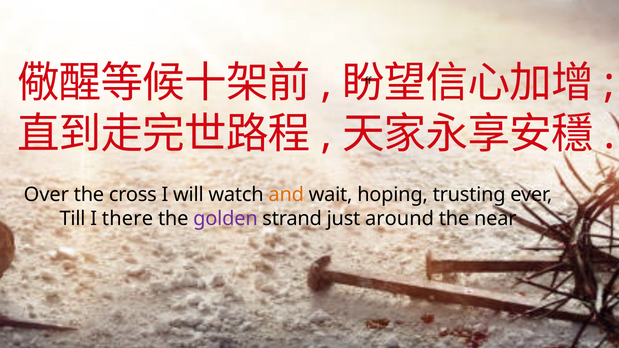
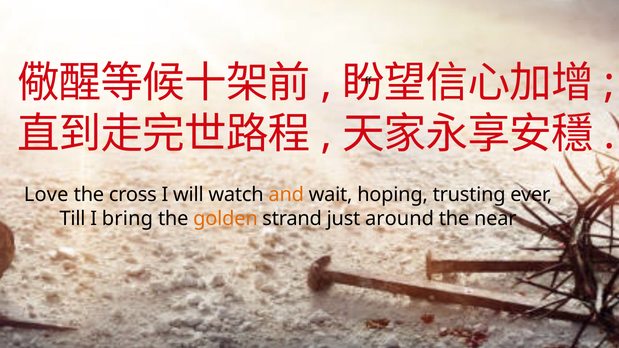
Over: Over -> Love (46, 195)
there: there -> bring (127, 219)
golden colour: purple -> orange (225, 219)
